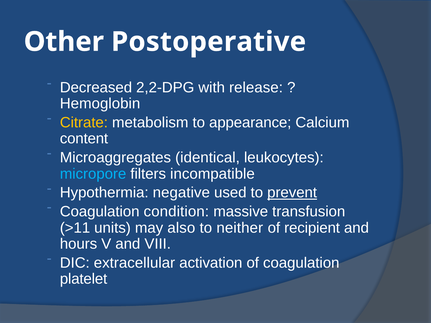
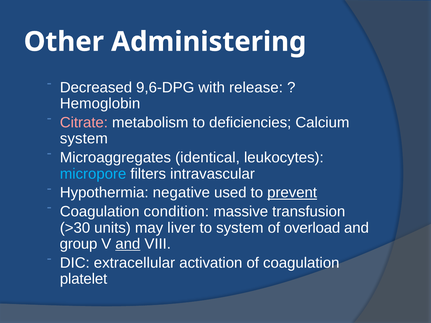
Postoperative: Postoperative -> Administering (209, 42)
2,2-DPG: 2,2-DPG -> 9,6-DPG (165, 88)
Citrate colour: yellow -> pink (84, 123)
appearance: appearance -> deficiencies (250, 123)
content: content -> system (84, 139)
incompatible: incompatible -> intravascular (212, 174)
>11: >11 -> >30 (75, 228)
also: also -> liver (181, 228)
to neither: neither -> system (240, 228)
recipient: recipient -> overload (312, 228)
hours: hours -> group (79, 244)
and underline: none -> present (128, 244)
